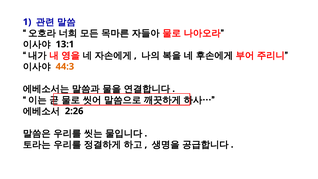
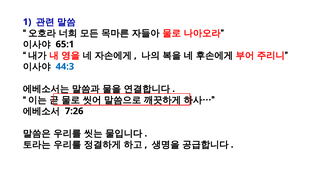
13:1: 13:1 -> 65:1 (65, 44)
44:3 colour: orange -> blue (65, 66)
2:26: 2:26 -> 7:26 (74, 111)
